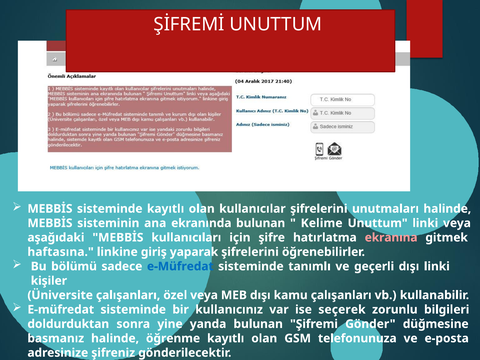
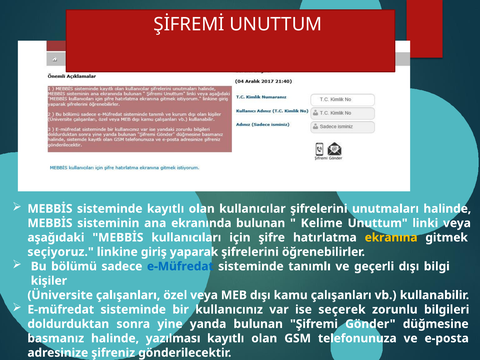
ekranına colour: pink -> yellow (391, 238)
haftasına: haftasına -> seçiyoruz (61, 252)
dışı linki: linki -> bilgi (437, 266)
öğrenme: öğrenme -> yazılması (173, 338)
